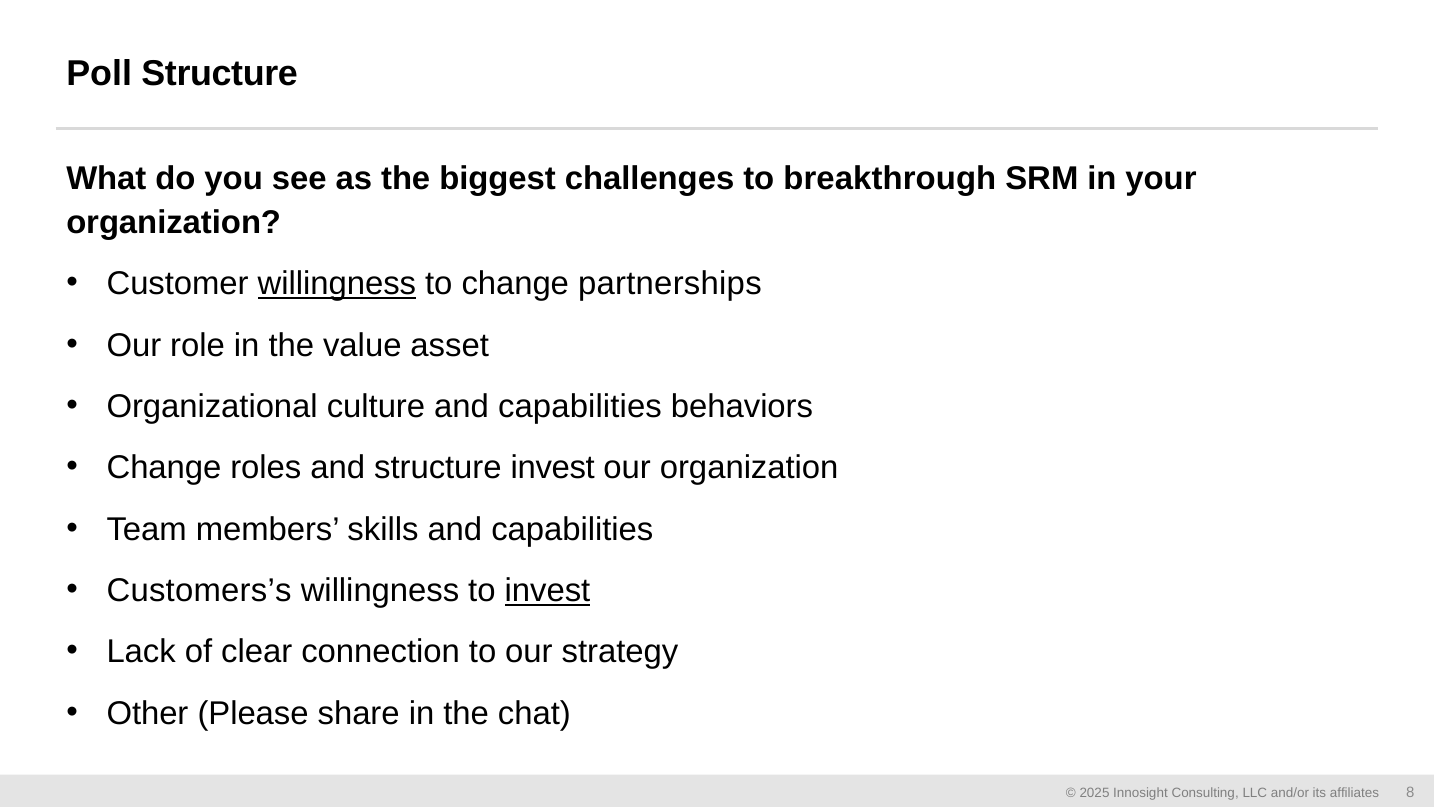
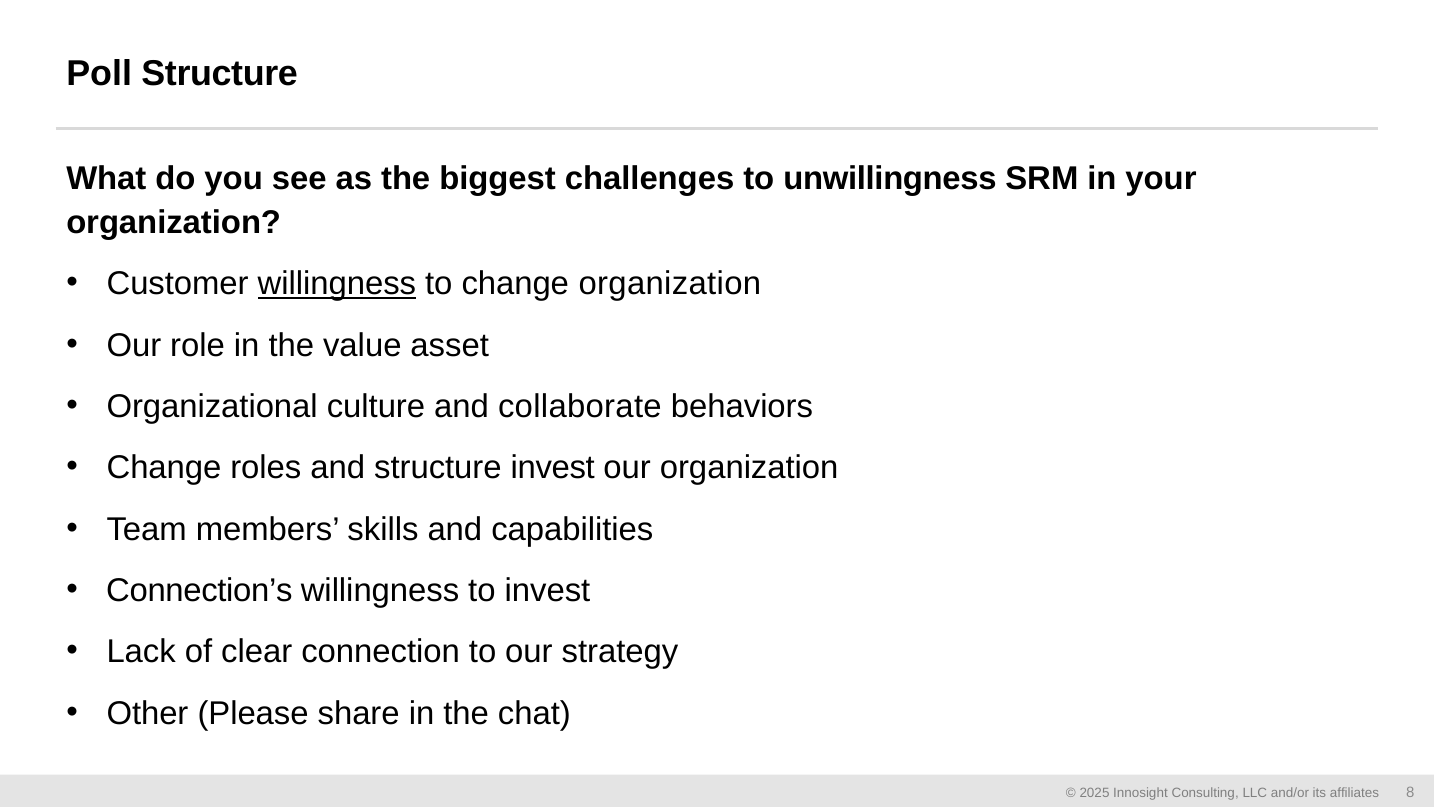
breakthrough: breakthrough -> unwillingness (890, 179)
change partnerships: partnerships -> organization (670, 284)
culture and capabilities: capabilities -> collaborate (580, 406)
Customers’s: Customers’s -> Connection’s (199, 590)
invest underline: present -> none (547, 590)
